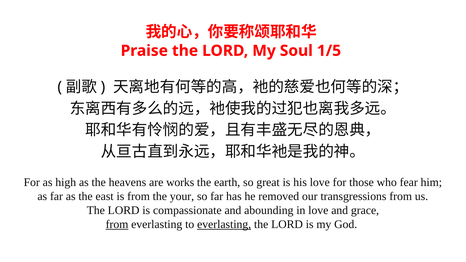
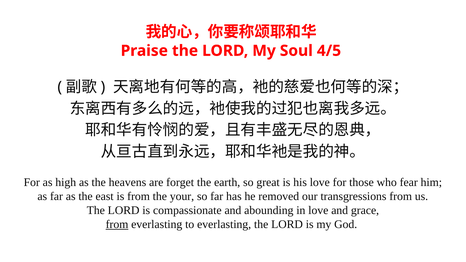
1/5: 1/5 -> 4/5 (329, 51)
works: works -> forget (180, 182)
everlasting underline: present -> none (224, 224)
